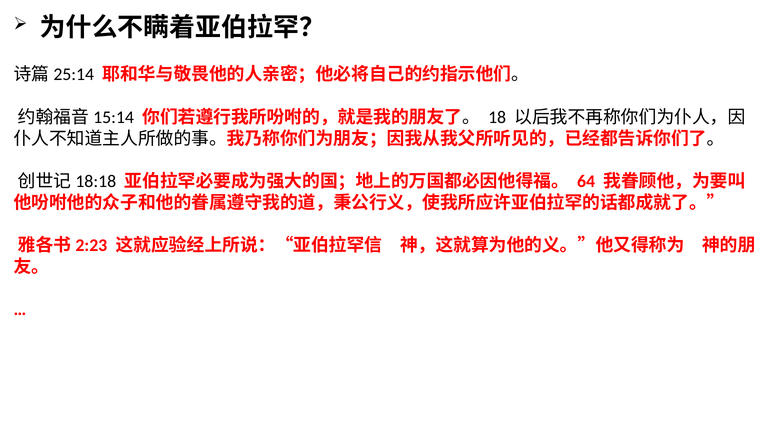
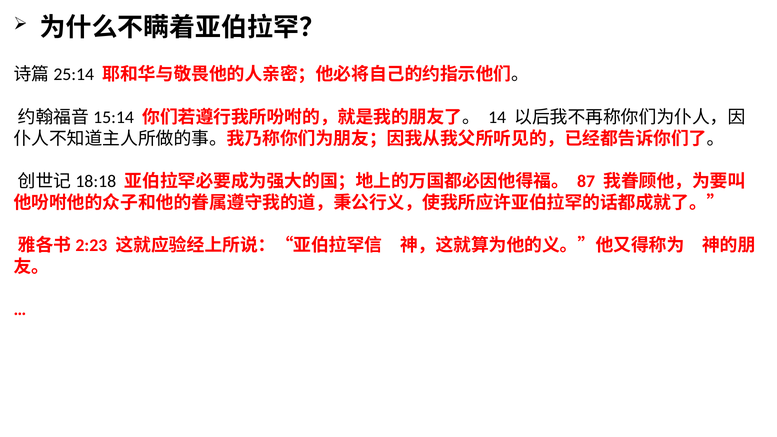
18: 18 -> 14 (497, 117)
64: 64 -> 87 (586, 181)
